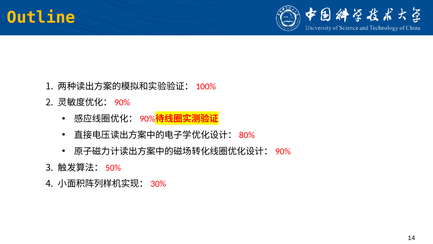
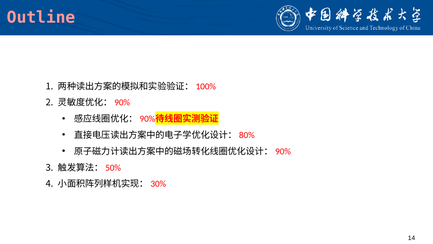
Outline colour: yellow -> pink (41, 17)
